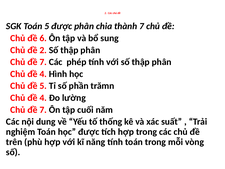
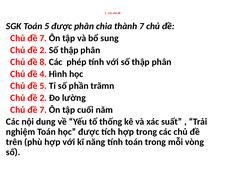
6: 6 -> 7 (43, 38)
7: 7 -> 8 (43, 62)
4: 4 -> 2 (43, 98)
